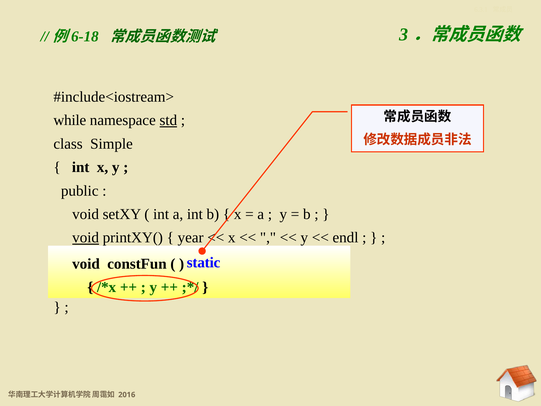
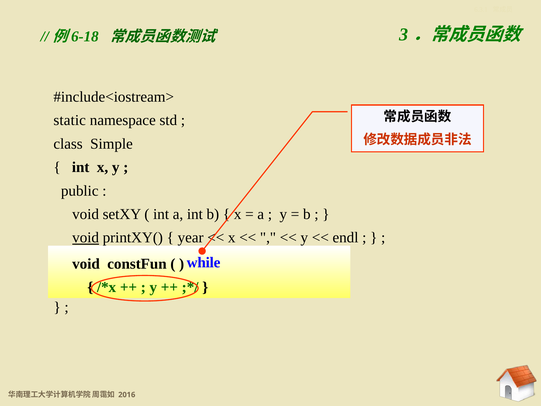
while: while -> static (70, 120)
std underline: present -> none (168, 120)
static: static -> while (204, 263)
